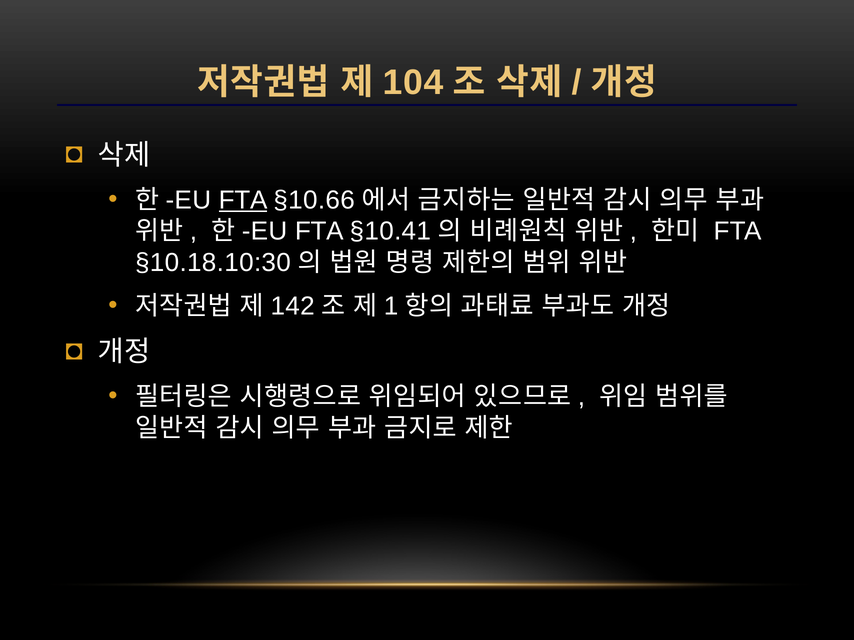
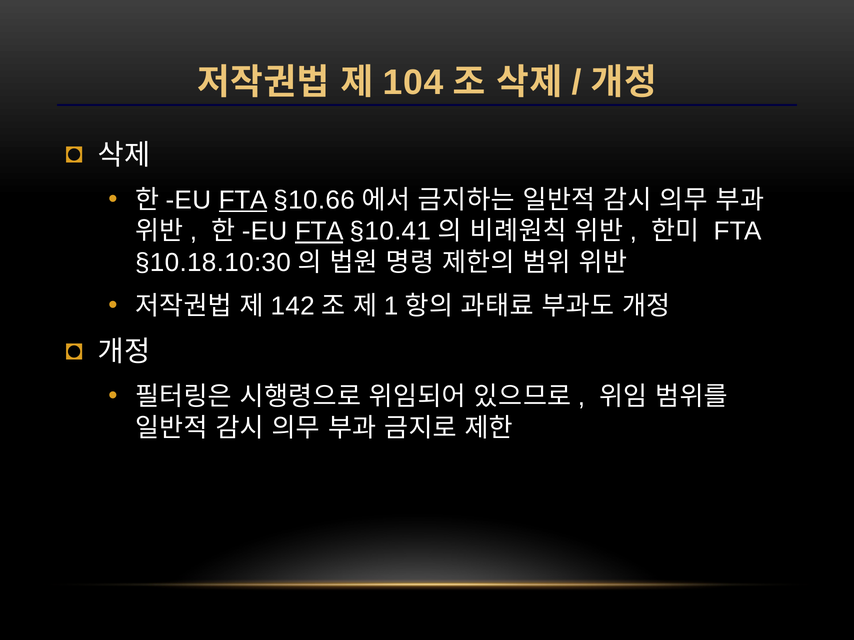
FTA underline: none -> present (319, 231)
